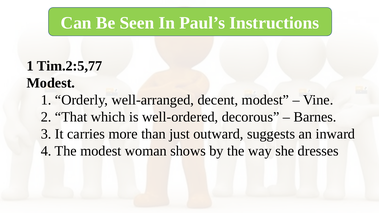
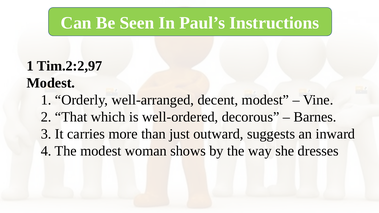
Tim.2:5,77: Tim.2:5,77 -> Tim.2:2,97 (70, 66)
